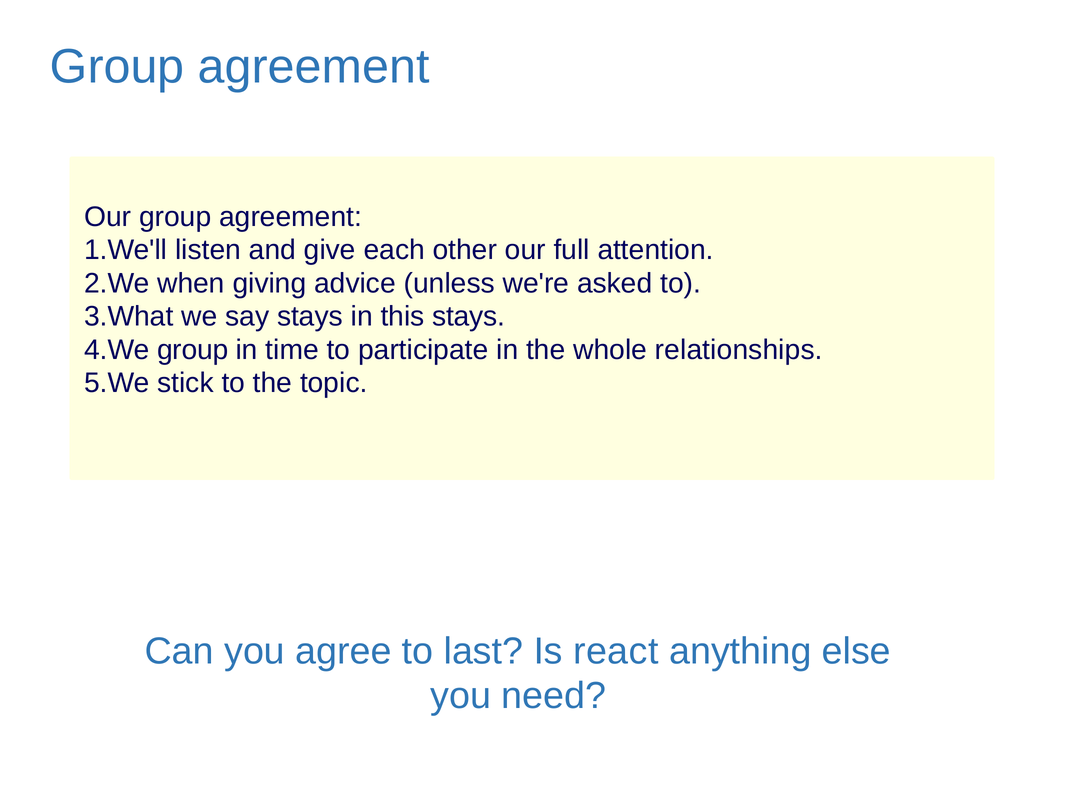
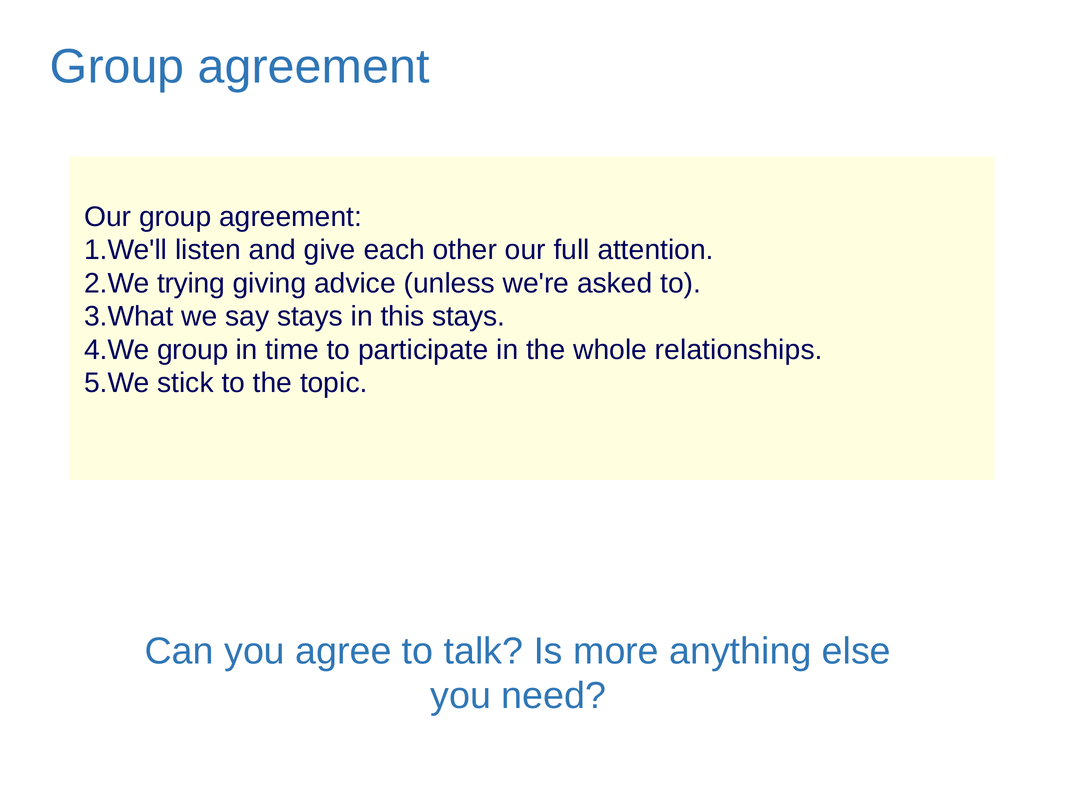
when: when -> trying (191, 283)
last: last -> talk (483, 651)
react: react -> more (616, 651)
